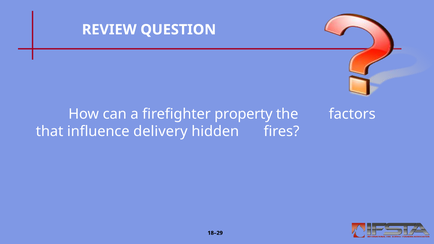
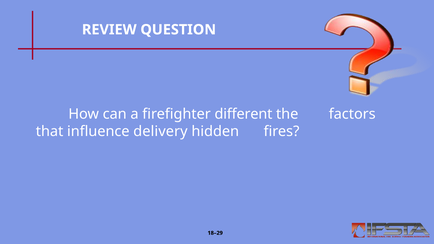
property: property -> different (243, 114)
